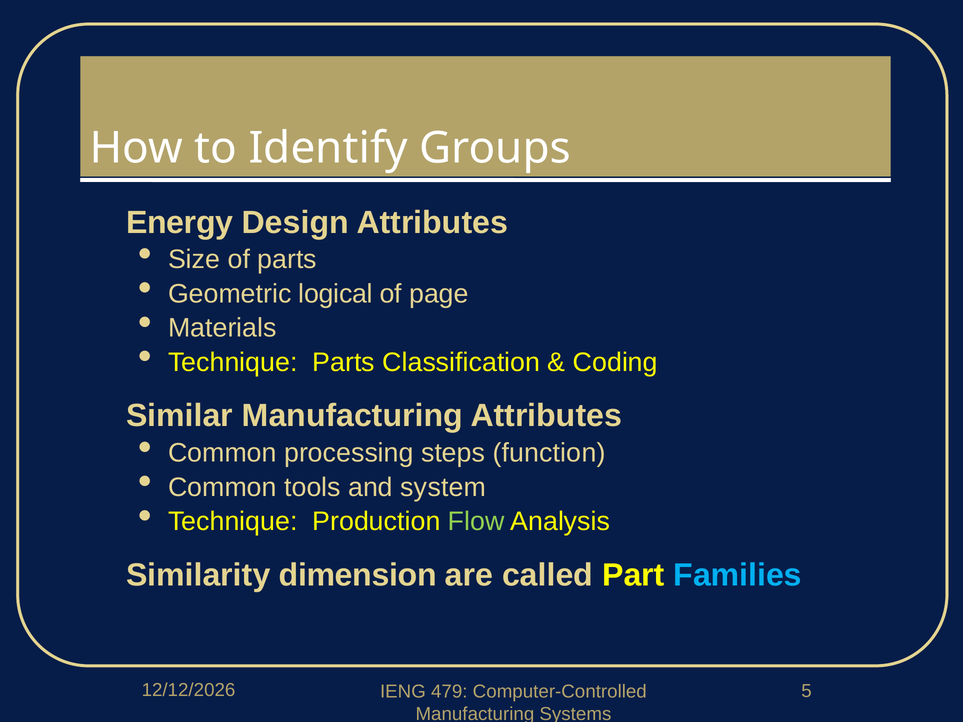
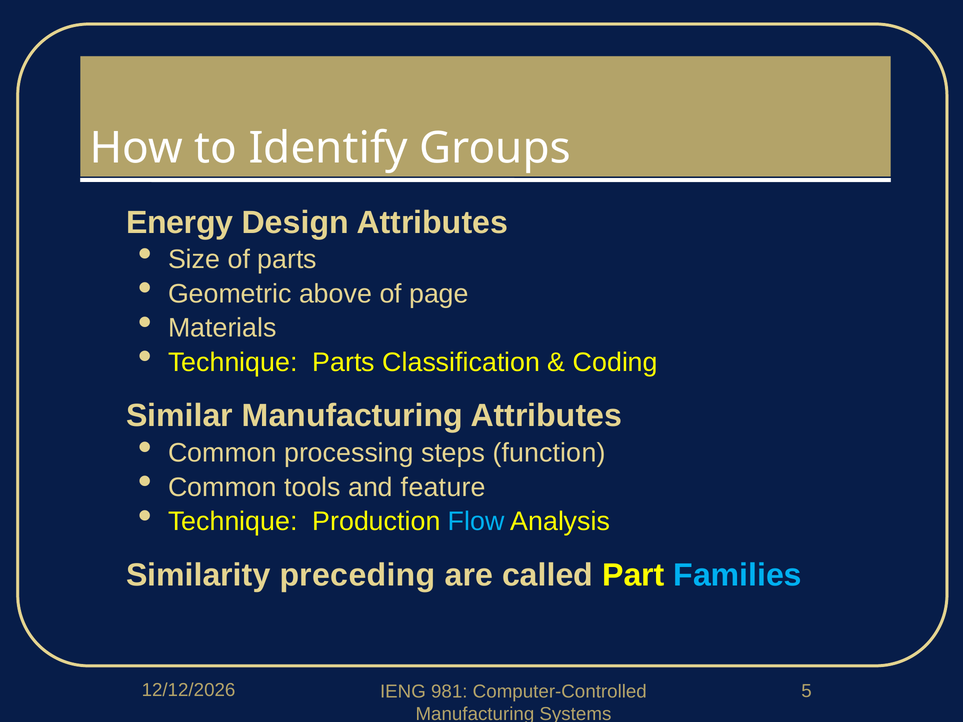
logical: logical -> above (335, 294)
system: system -> feature (443, 487)
Flow colour: light green -> light blue (476, 522)
dimension: dimension -> preceding (357, 575)
479: 479 -> 981 (449, 692)
